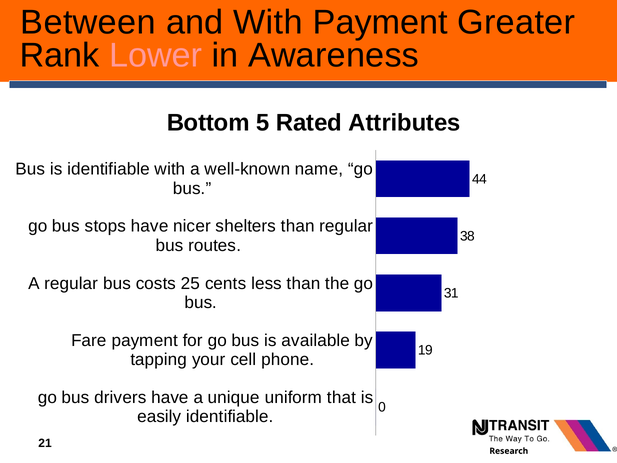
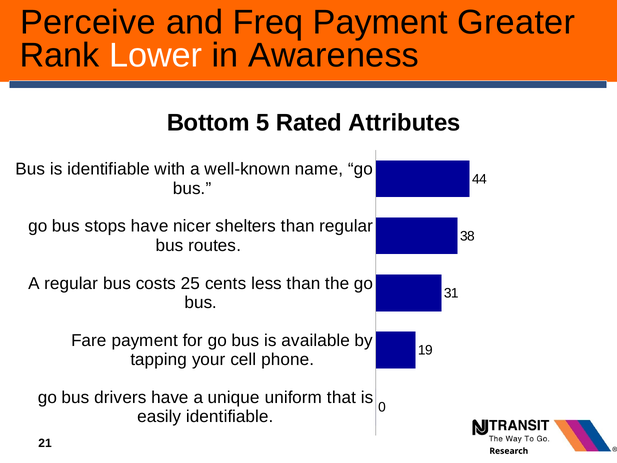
Between: Between -> Perceive (88, 23)
and With: With -> Freq (268, 23)
Lower colour: pink -> white (156, 56)
